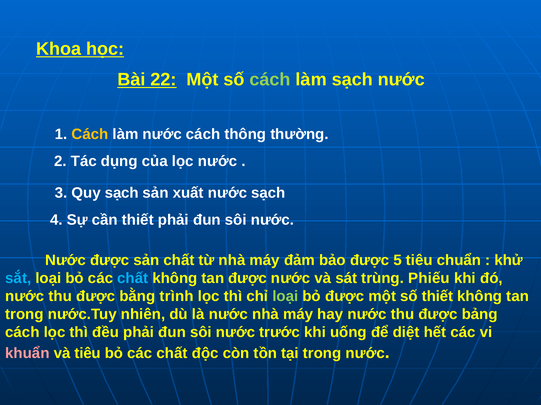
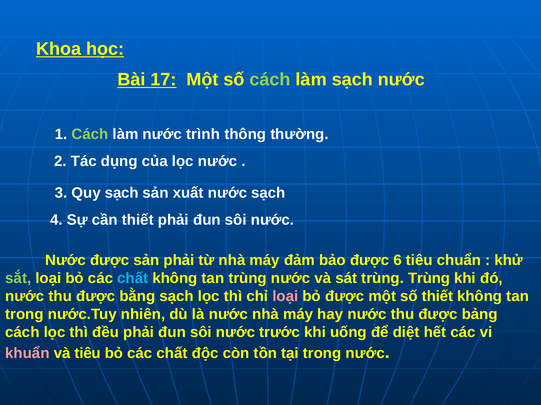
22: 22 -> 17 (163, 80)
Cách colour: yellow -> light green (90, 134)
nước cách: cách -> trình (203, 134)
sản chất: chất -> phải (179, 261)
5: 5 -> 6 (398, 261)
sắt colour: light blue -> light green (18, 279)
tan được: được -> trùng (248, 279)
trùng Phiếu: Phiếu -> Trùng (429, 279)
bằng trình: trình -> sạch (177, 297)
loại colour: light green -> pink (285, 297)
